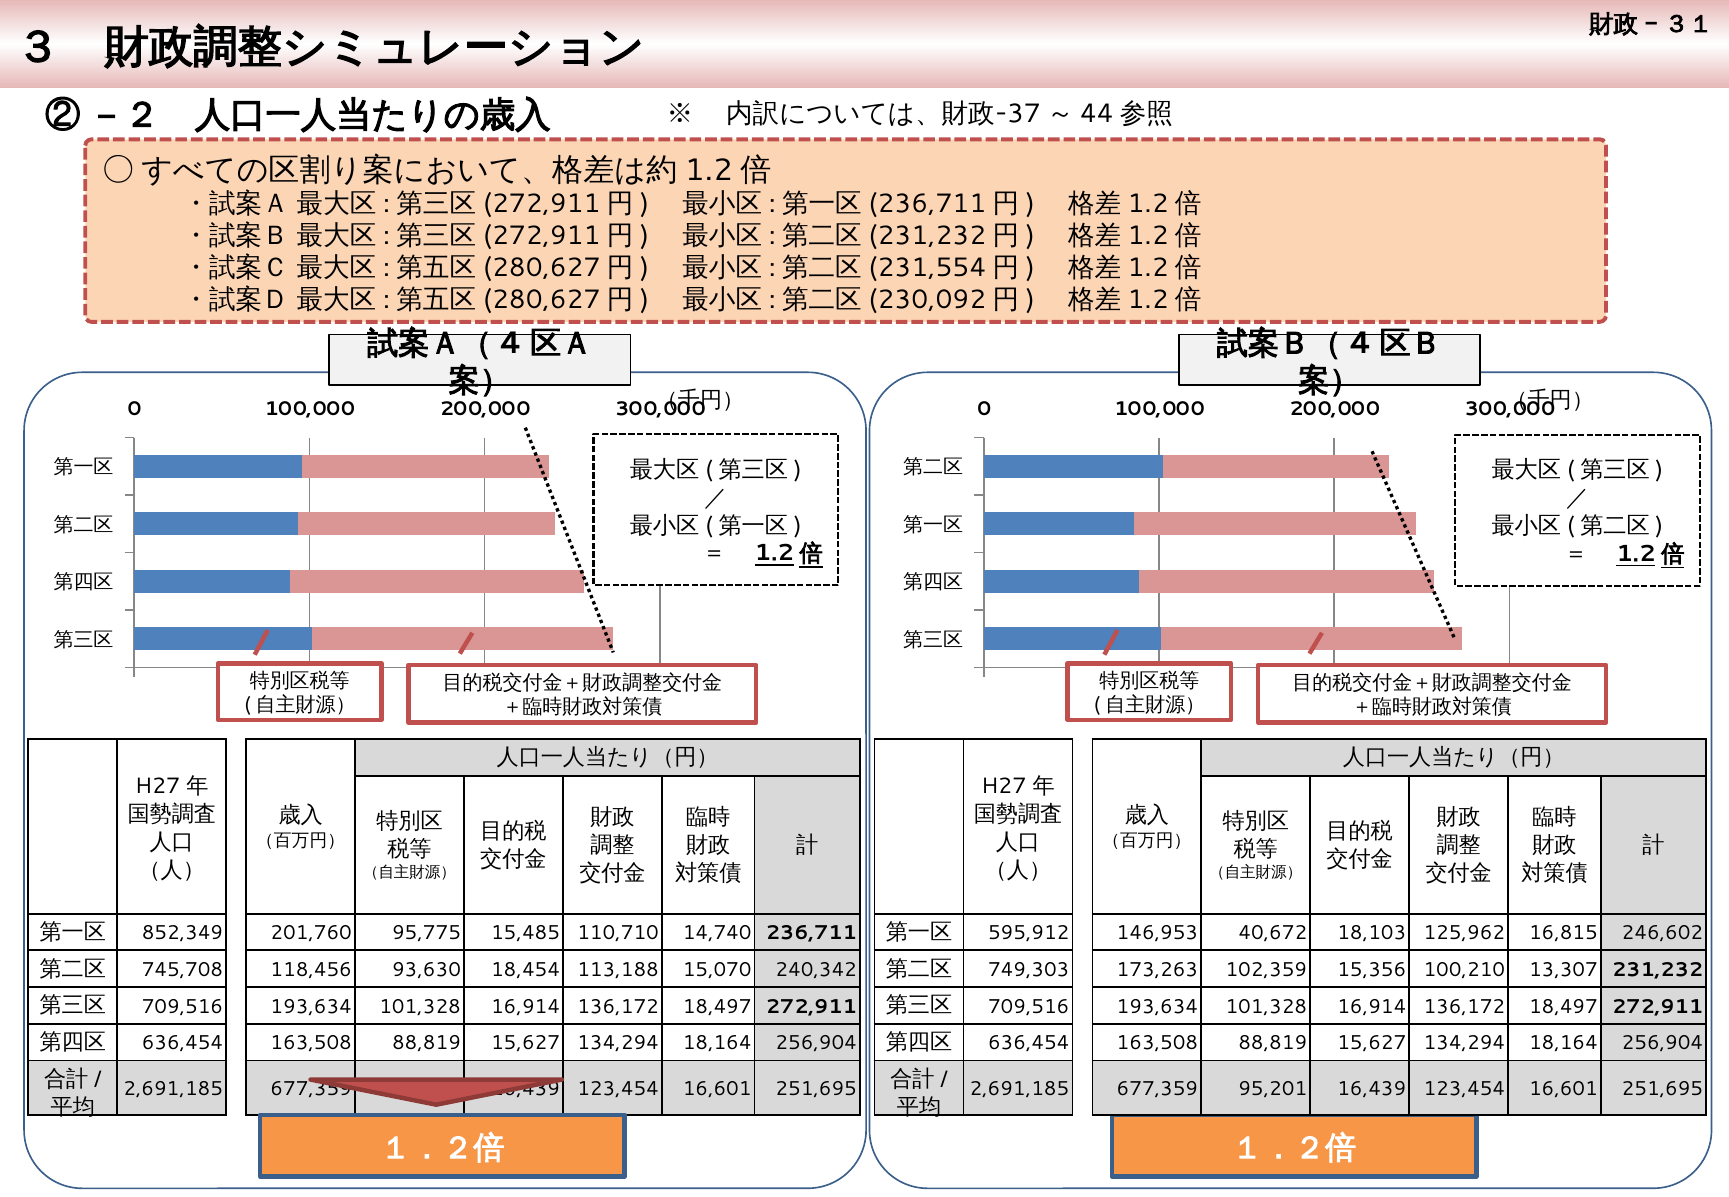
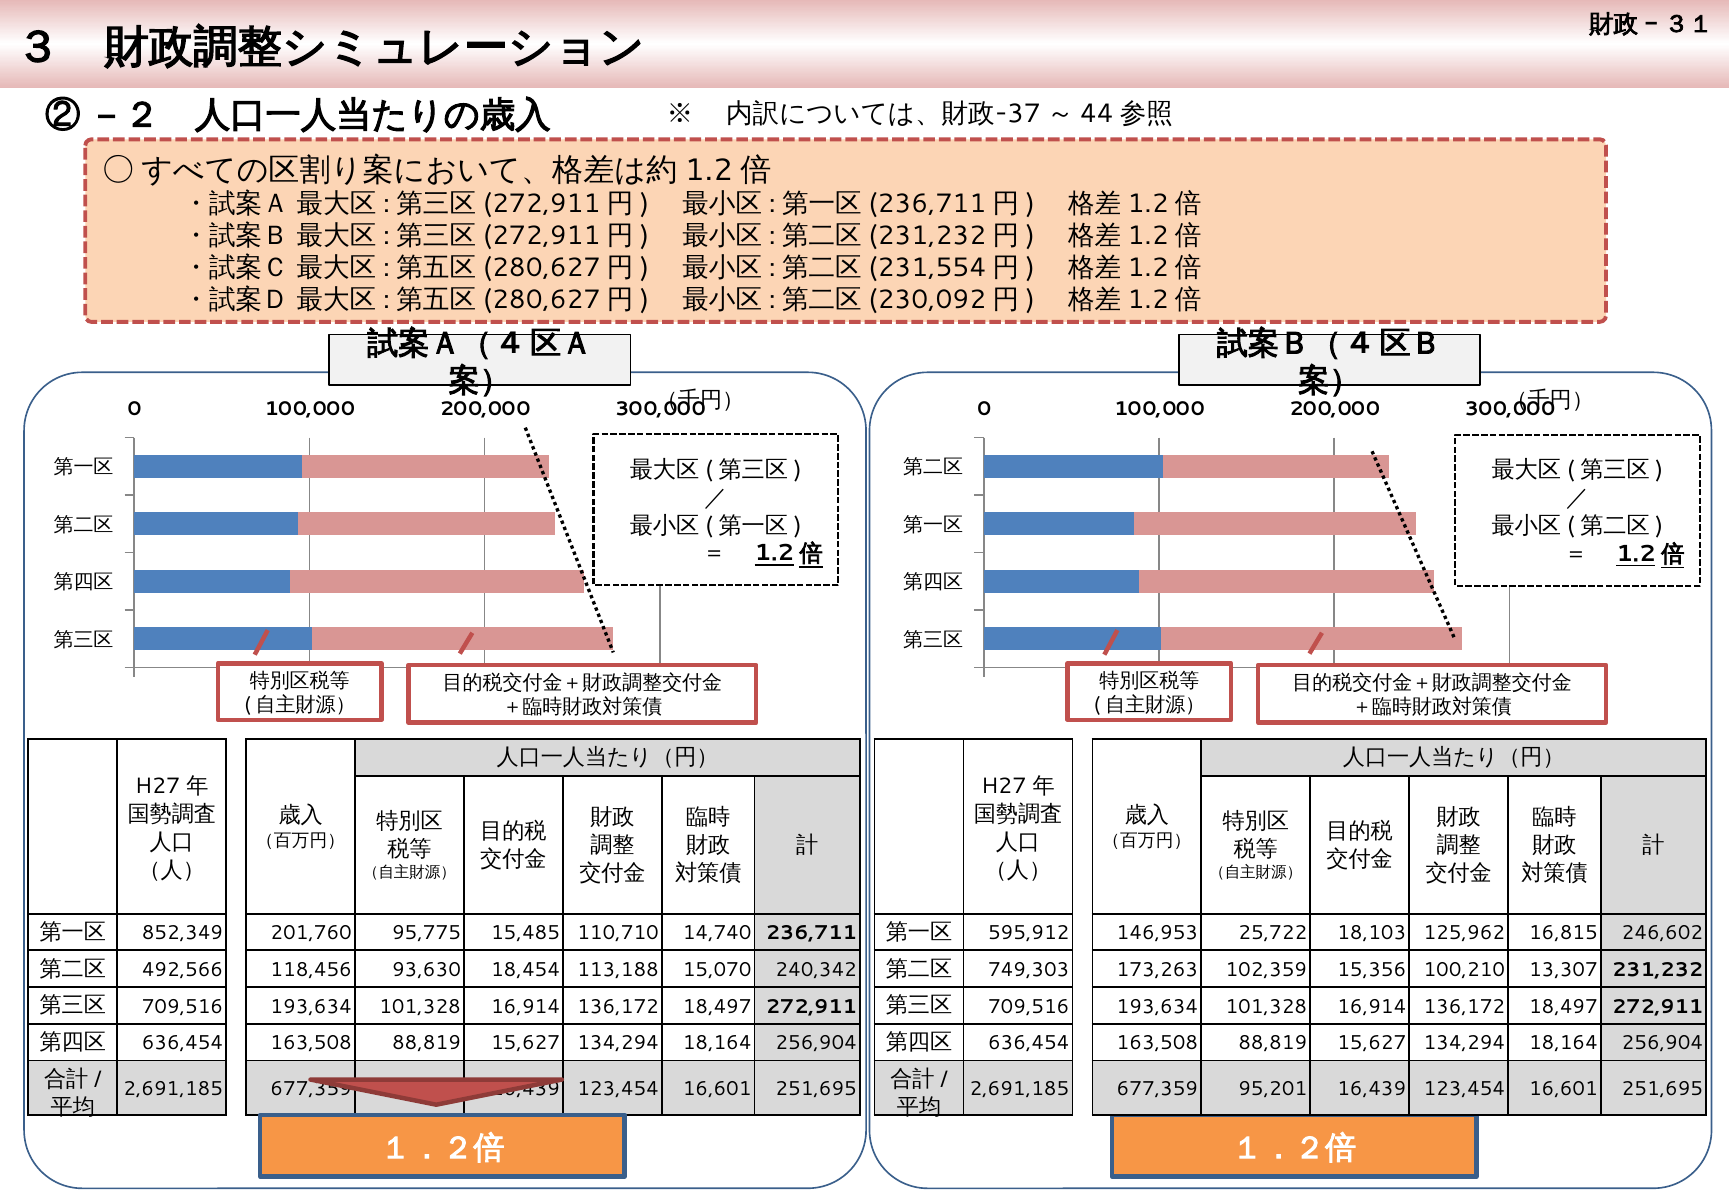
40,672: 40,672 -> 25,722 (1273, 933)
745,708: 745,708 -> 492,566 (182, 970)
